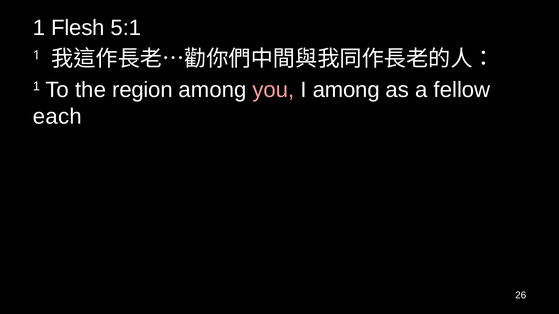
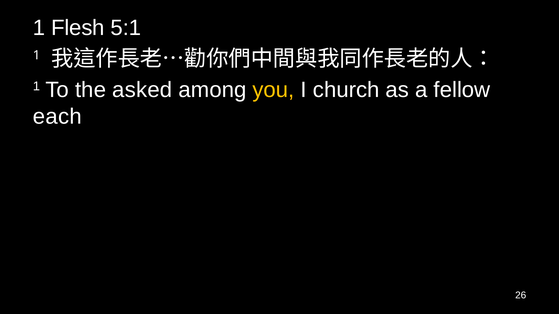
region: region -> asked (142, 90)
you colour: pink -> yellow (273, 90)
I among: among -> church (346, 90)
